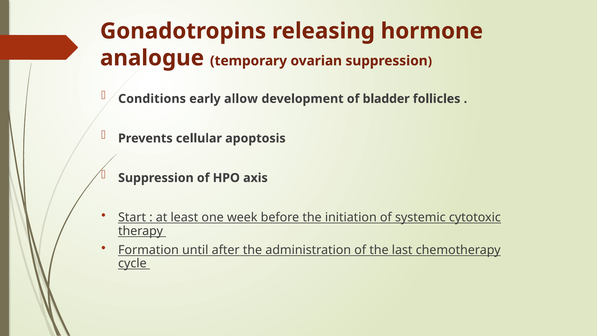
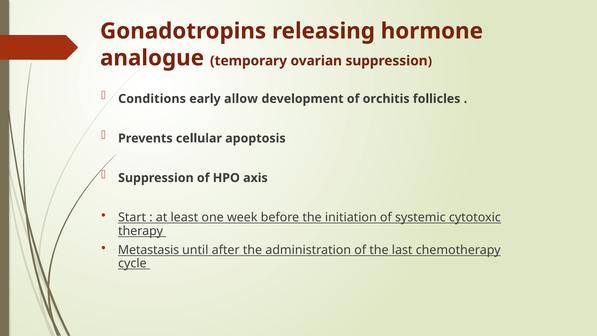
bladder: bladder -> orchitis (386, 99)
Formation: Formation -> Metastasis (149, 250)
